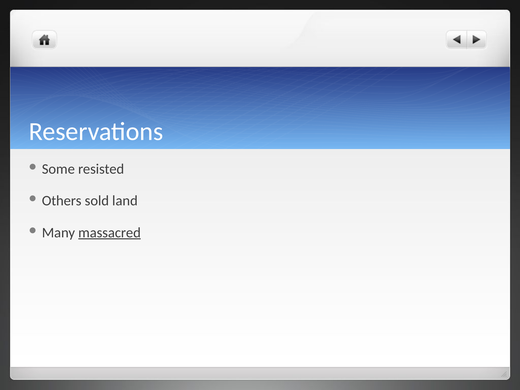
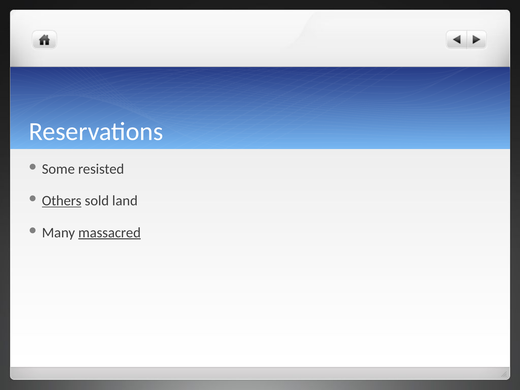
Others underline: none -> present (62, 201)
